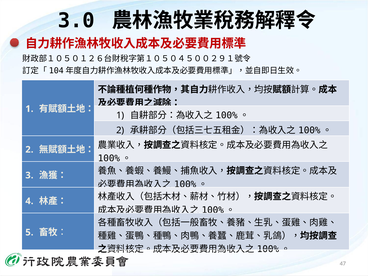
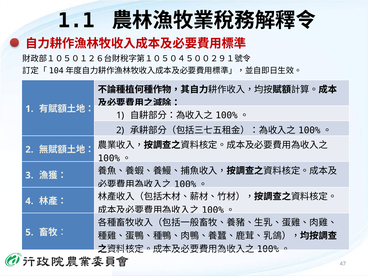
3.0: 3.0 -> 1.1 (76, 21)
